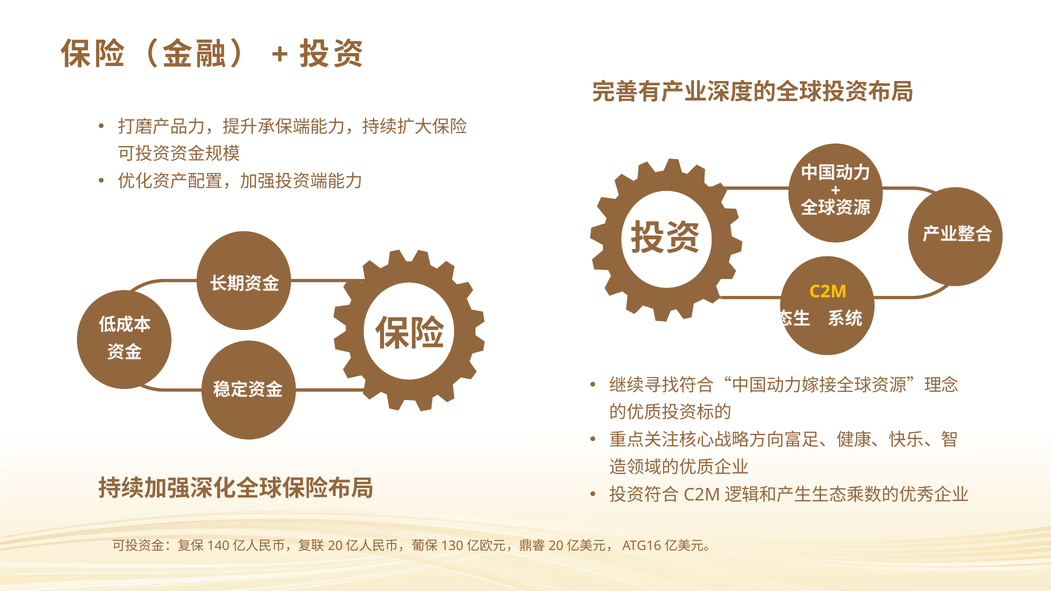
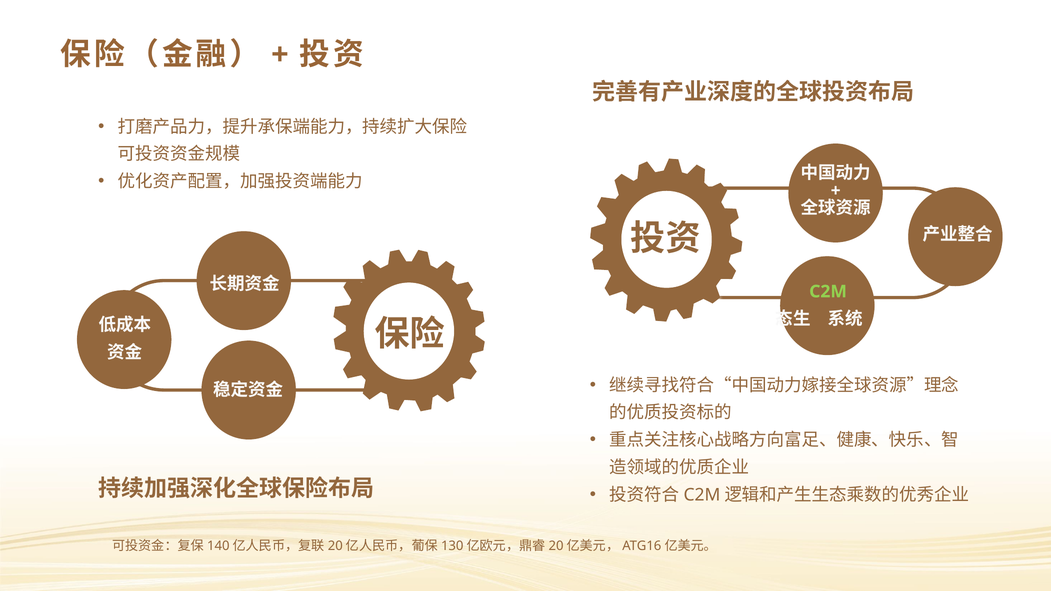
C2M colour: yellow -> light green (828, 292)
